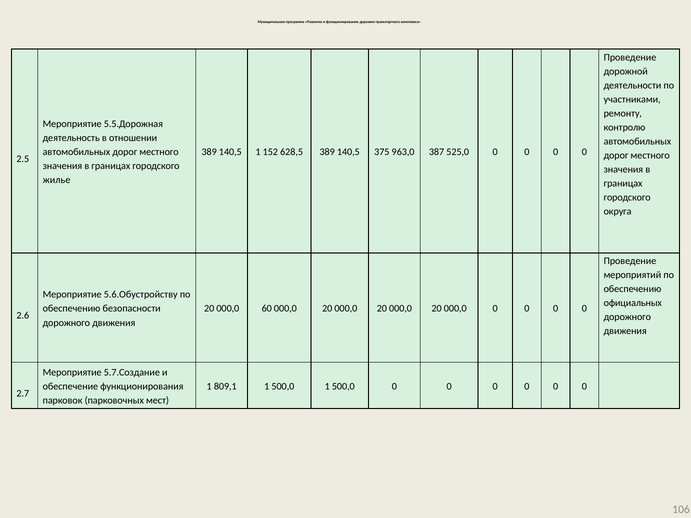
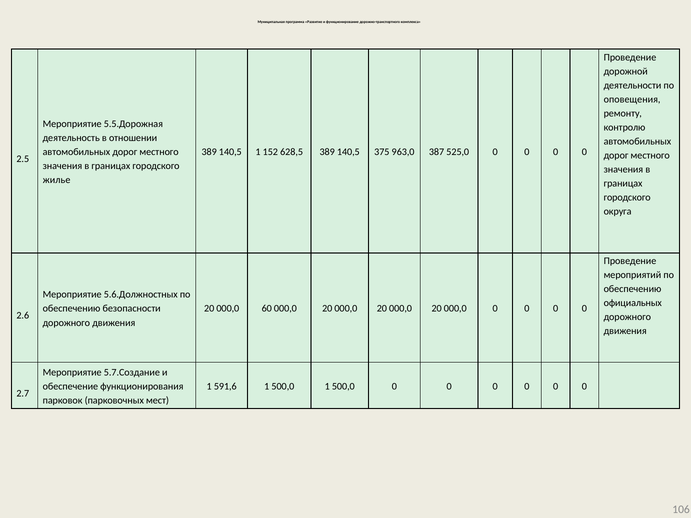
участниками: участниками -> оповещения (632, 99)
5.6.Обустройству: 5.6.Обустройству -> 5.6.Должностных (141, 295)
809,1: 809,1 -> 591,6 (225, 387)
